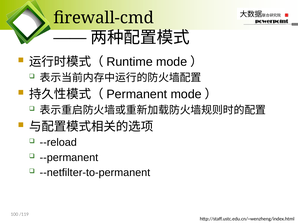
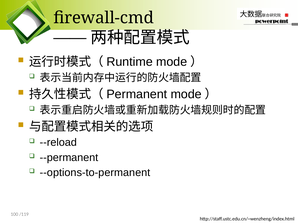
--netfilter-to-permanent: --netfilter-to-permanent -> --options-to-permanent (95, 173)
